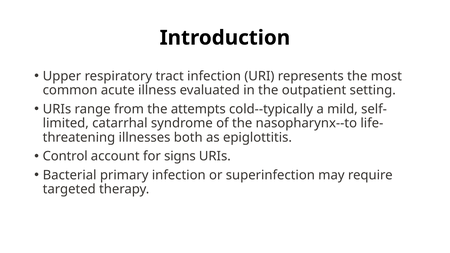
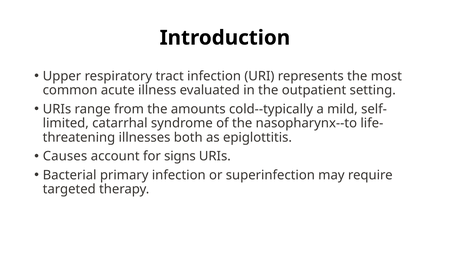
attempts: attempts -> amounts (198, 109)
Control: Control -> Causes (65, 156)
